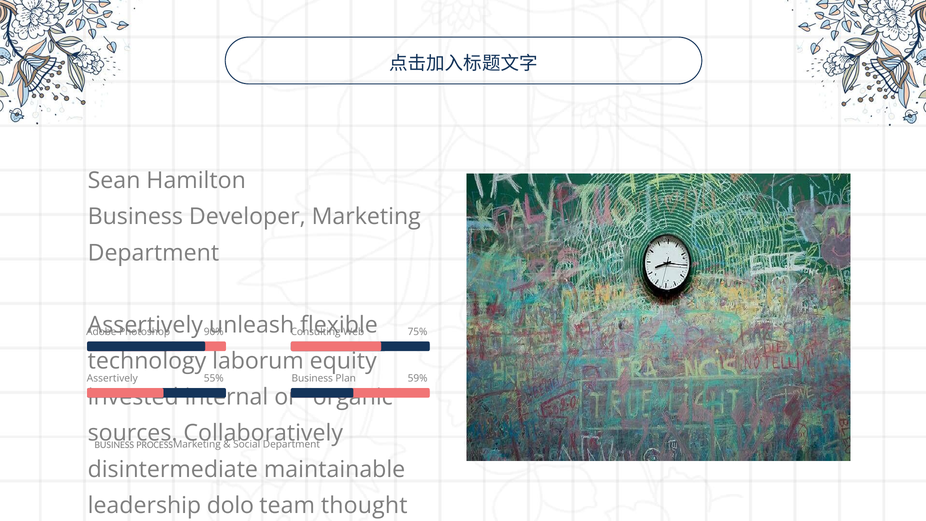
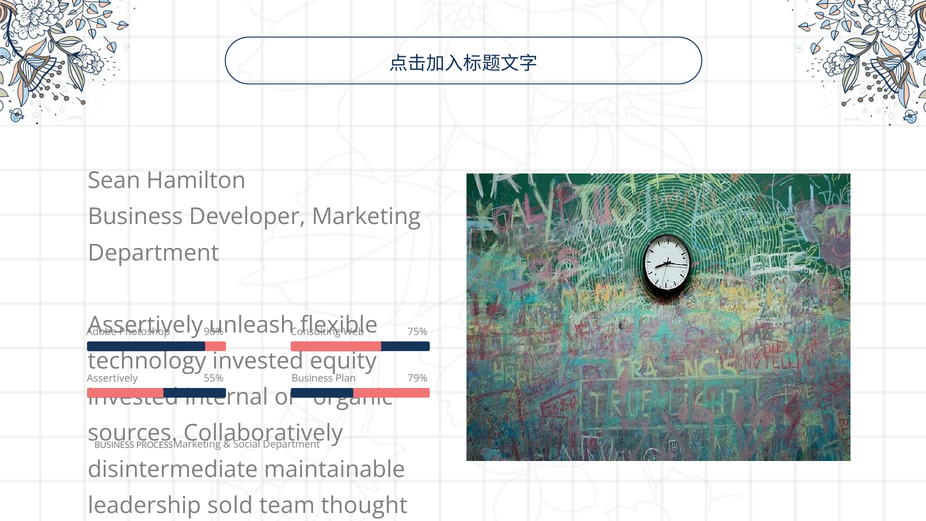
technology laborum: laborum -> invested (258, 361)
59%: 59% -> 79% (418, 378)
dolo: dolo -> sold (230, 506)
